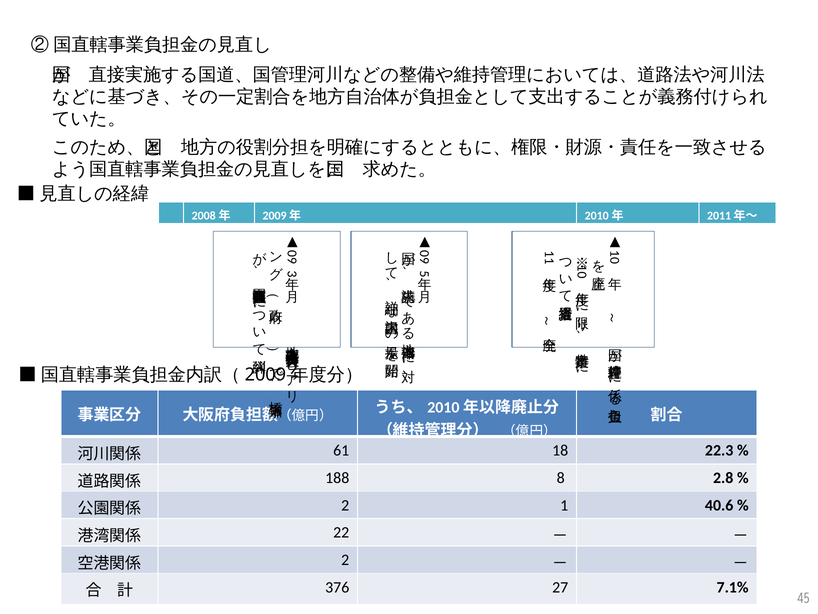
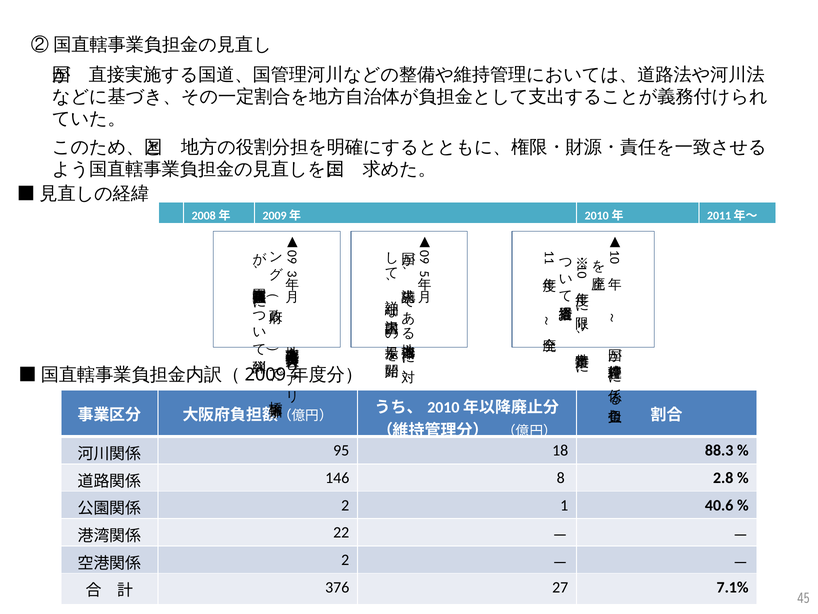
61: 61 -> 95 (341, 450)
22.3: 22.3 -> 88.3 (719, 450)
188: 188 -> 146 (337, 478)
